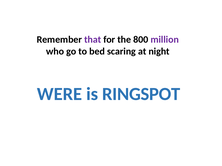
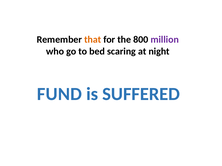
that colour: purple -> orange (93, 40)
WERE: WERE -> FUND (59, 94)
RINGSPOT: RINGSPOT -> SUFFERED (141, 94)
